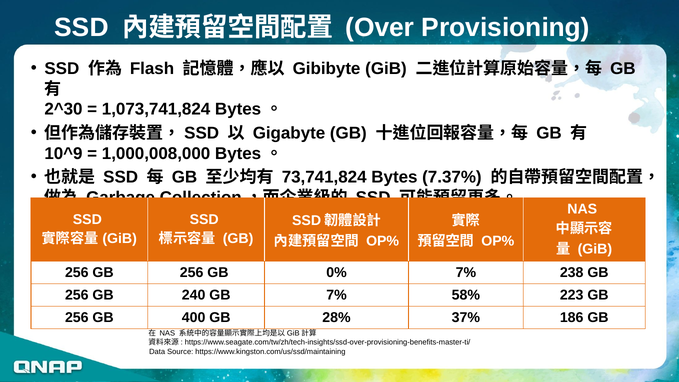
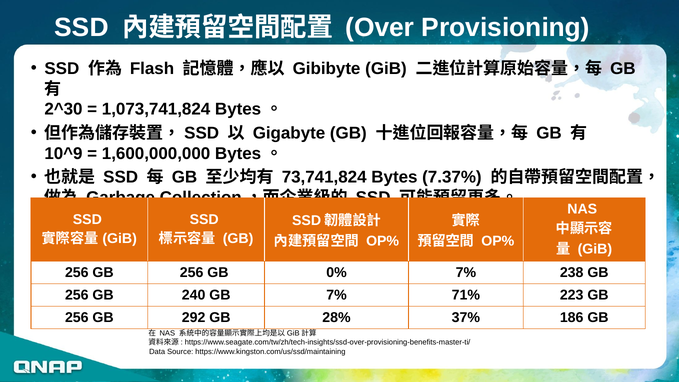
1,000,008,000: 1,000,008,000 -> 1,600,000,000 (156, 153)
58%: 58% -> 71% (466, 295)
400: 400 -> 292 (194, 318)
